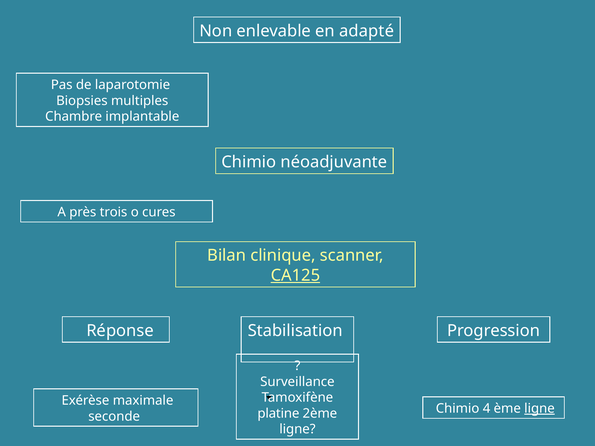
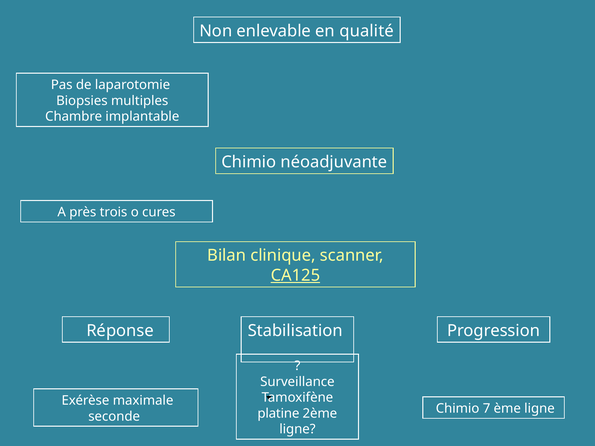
adapté: adapté -> qualité (367, 31)
4: 4 -> 7 (487, 409)
ligne underline: present -> none (540, 409)
